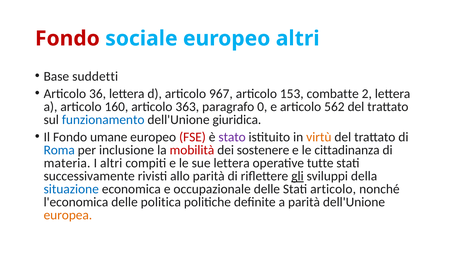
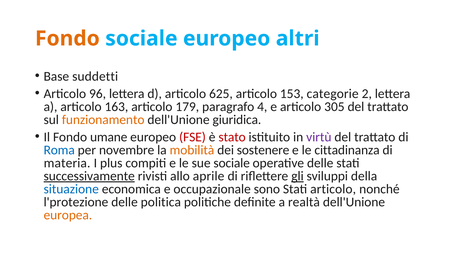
Fondo colour: red -> orange (67, 39)
36: 36 -> 96 (98, 94)
967: 967 -> 625 (221, 94)
combatte: combatte -> categorie (333, 94)
160: 160 -> 163 (116, 107)
363: 363 -> 179 (187, 107)
0: 0 -> 4 (262, 107)
562: 562 -> 305 (334, 107)
funzionamento colour: blue -> orange (103, 120)
stato colour: purple -> red (232, 137)
virtù colour: orange -> purple (319, 137)
inclusione: inclusione -> novembre (127, 150)
mobilità colour: red -> orange (192, 150)
I altri: altri -> plus (111, 163)
sue lettera: lettera -> sociale (232, 163)
operative tutte: tutte -> delle (320, 163)
successivamente underline: none -> present (89, 176)
allo parità: parità -> aprile (209, 176)
occupazionale delle: delle -> sono (267, 189)
l'economica: l'economica -> l'protezione (76, 202)
a parità: parità -> realtà (304, 202)
